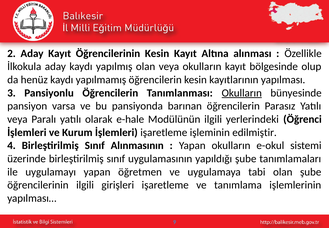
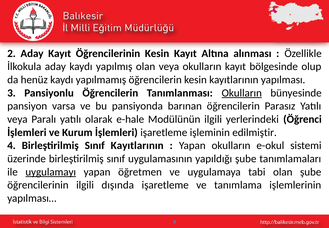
Sınıf Alınmasının: Alınmasının -> Kayıtlarının (137, 145)
uygulamayı underline: none -> present (51, 172)
girişleri: girişleri -> dışında (118, 185)
